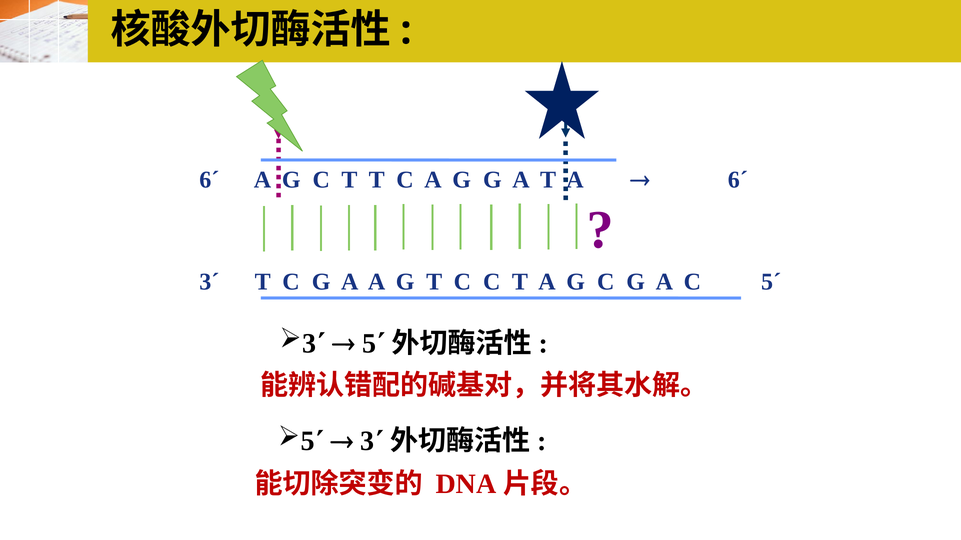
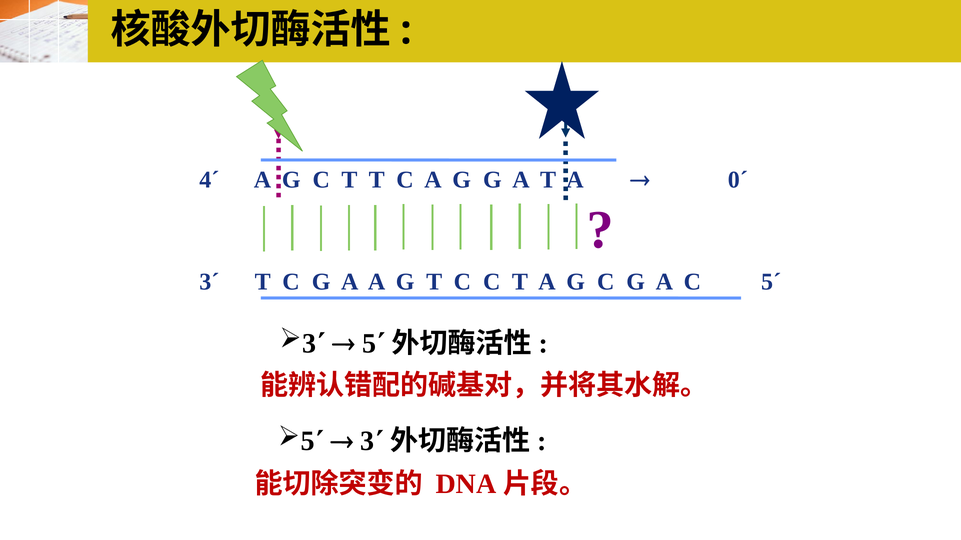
6´: 6´ -> 4´ (209, 180)
6´: 6´ -> 0´ (738, 180)
